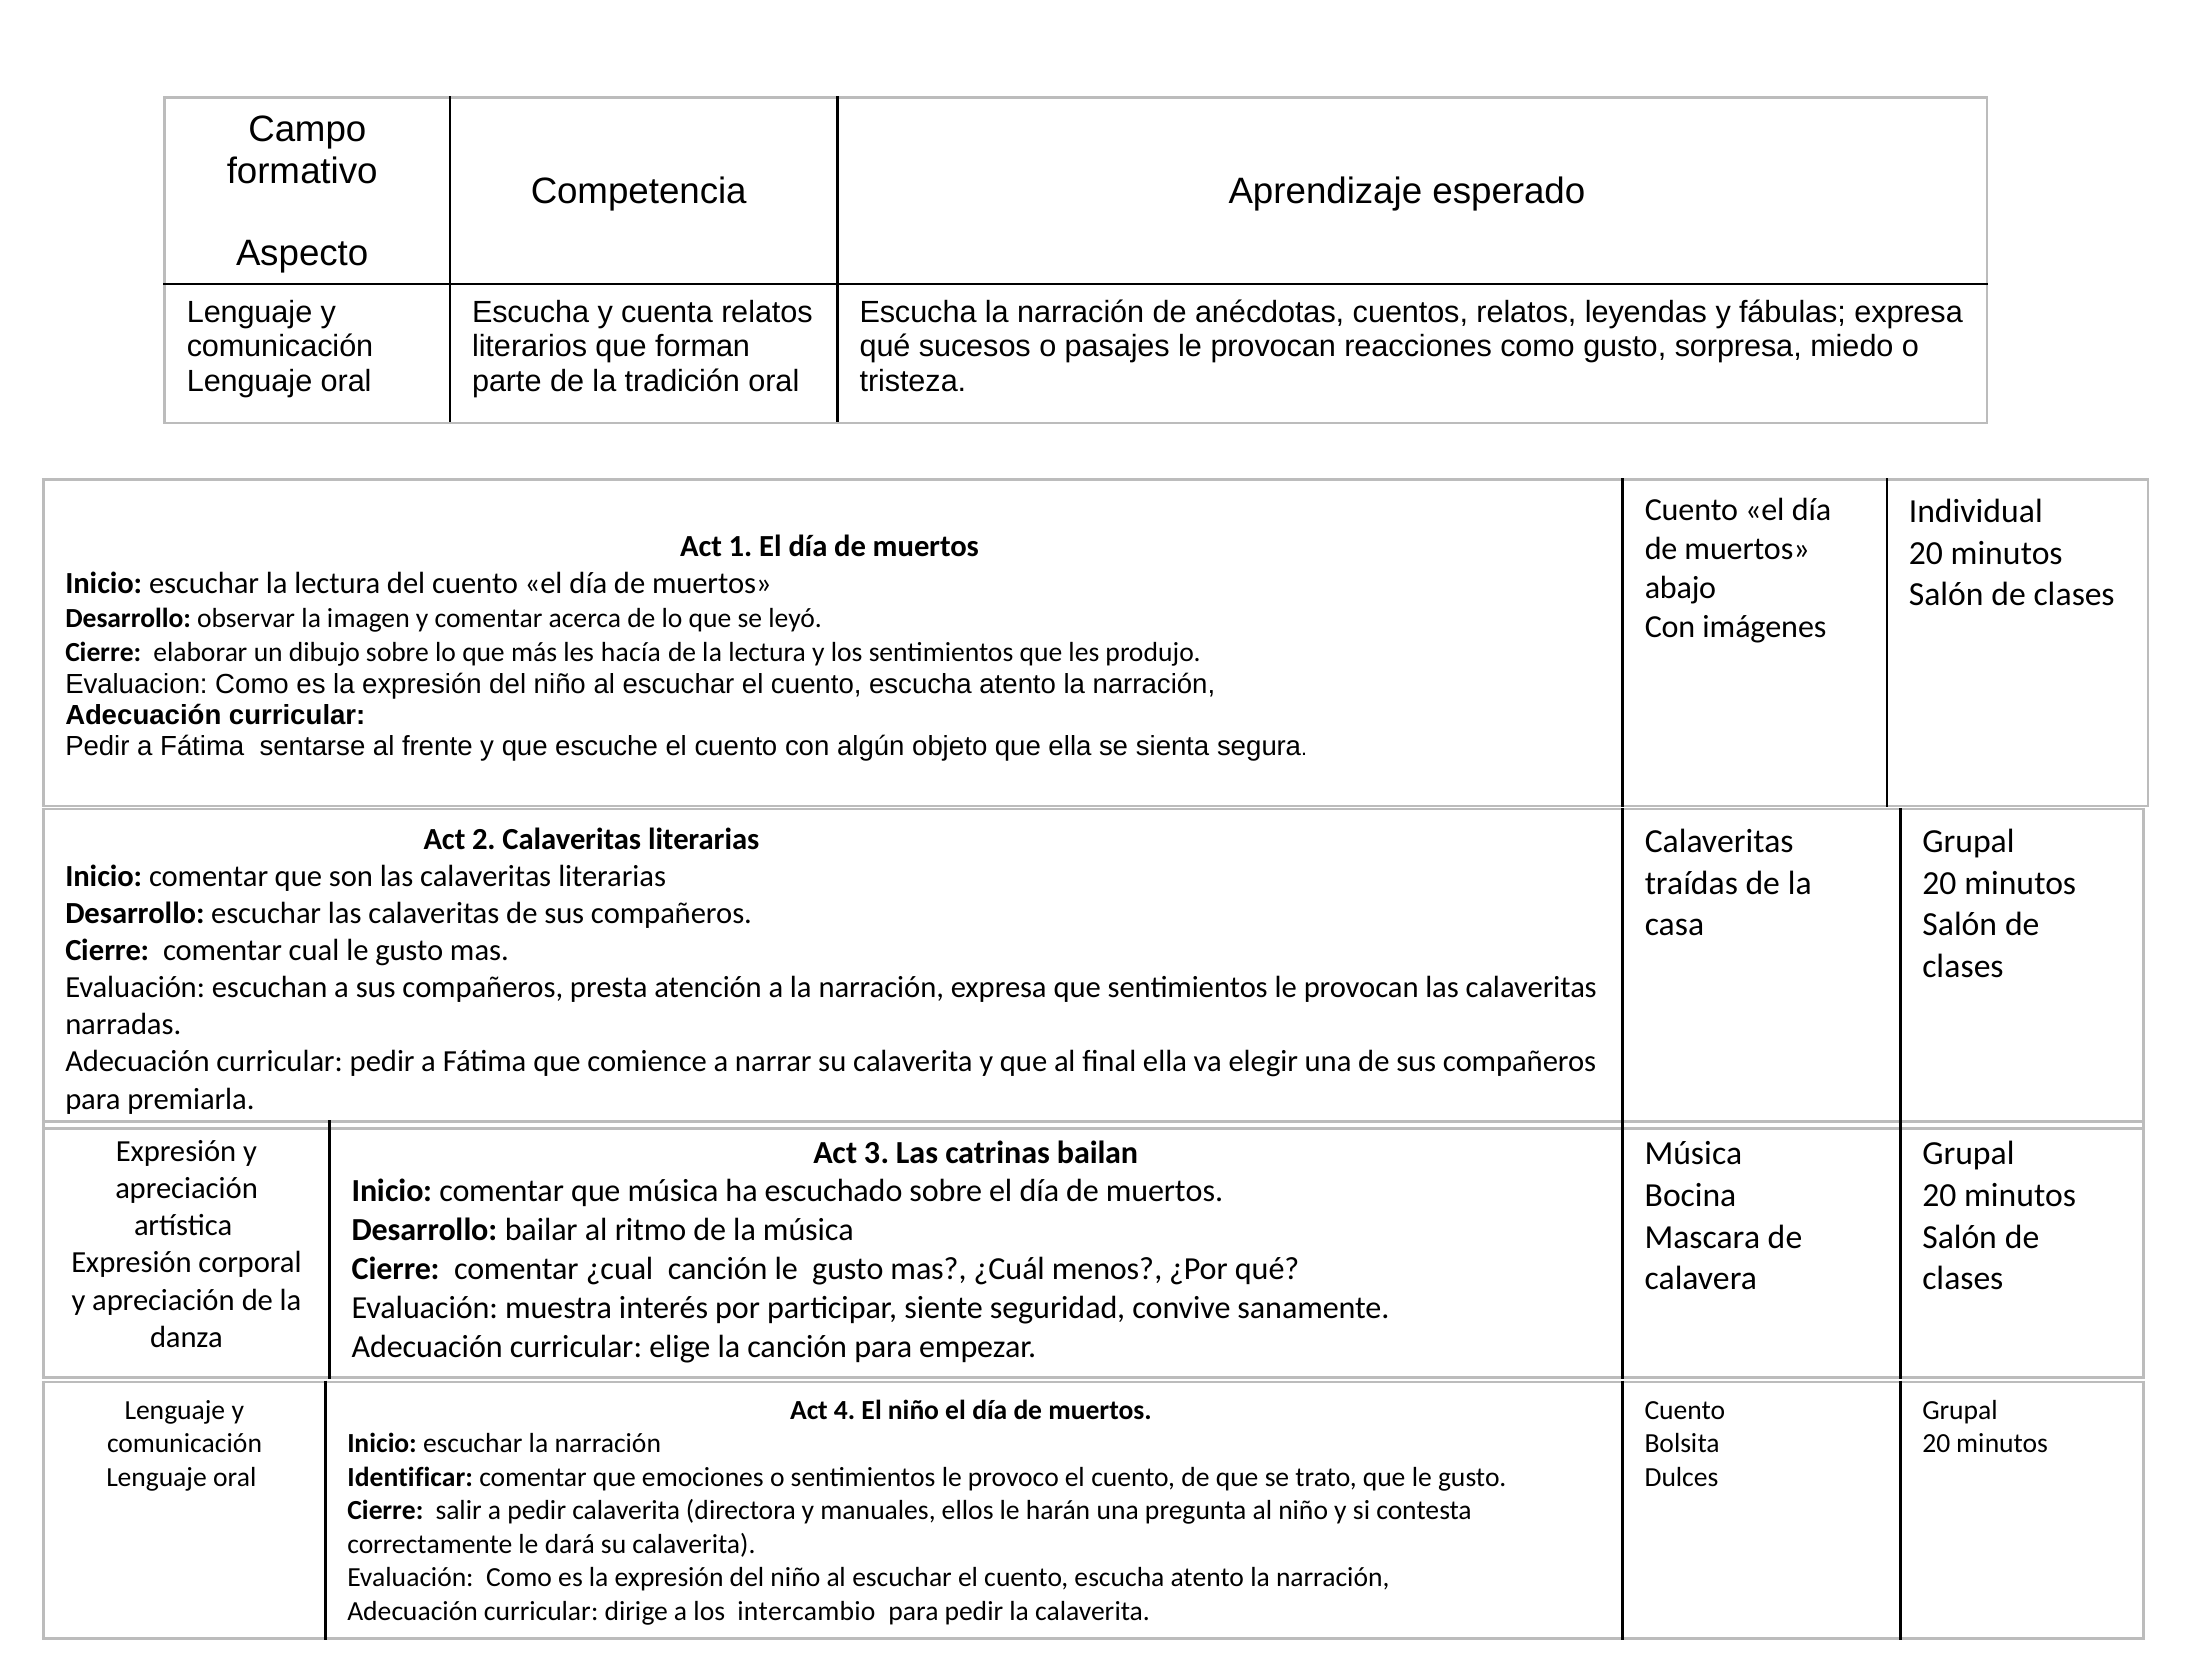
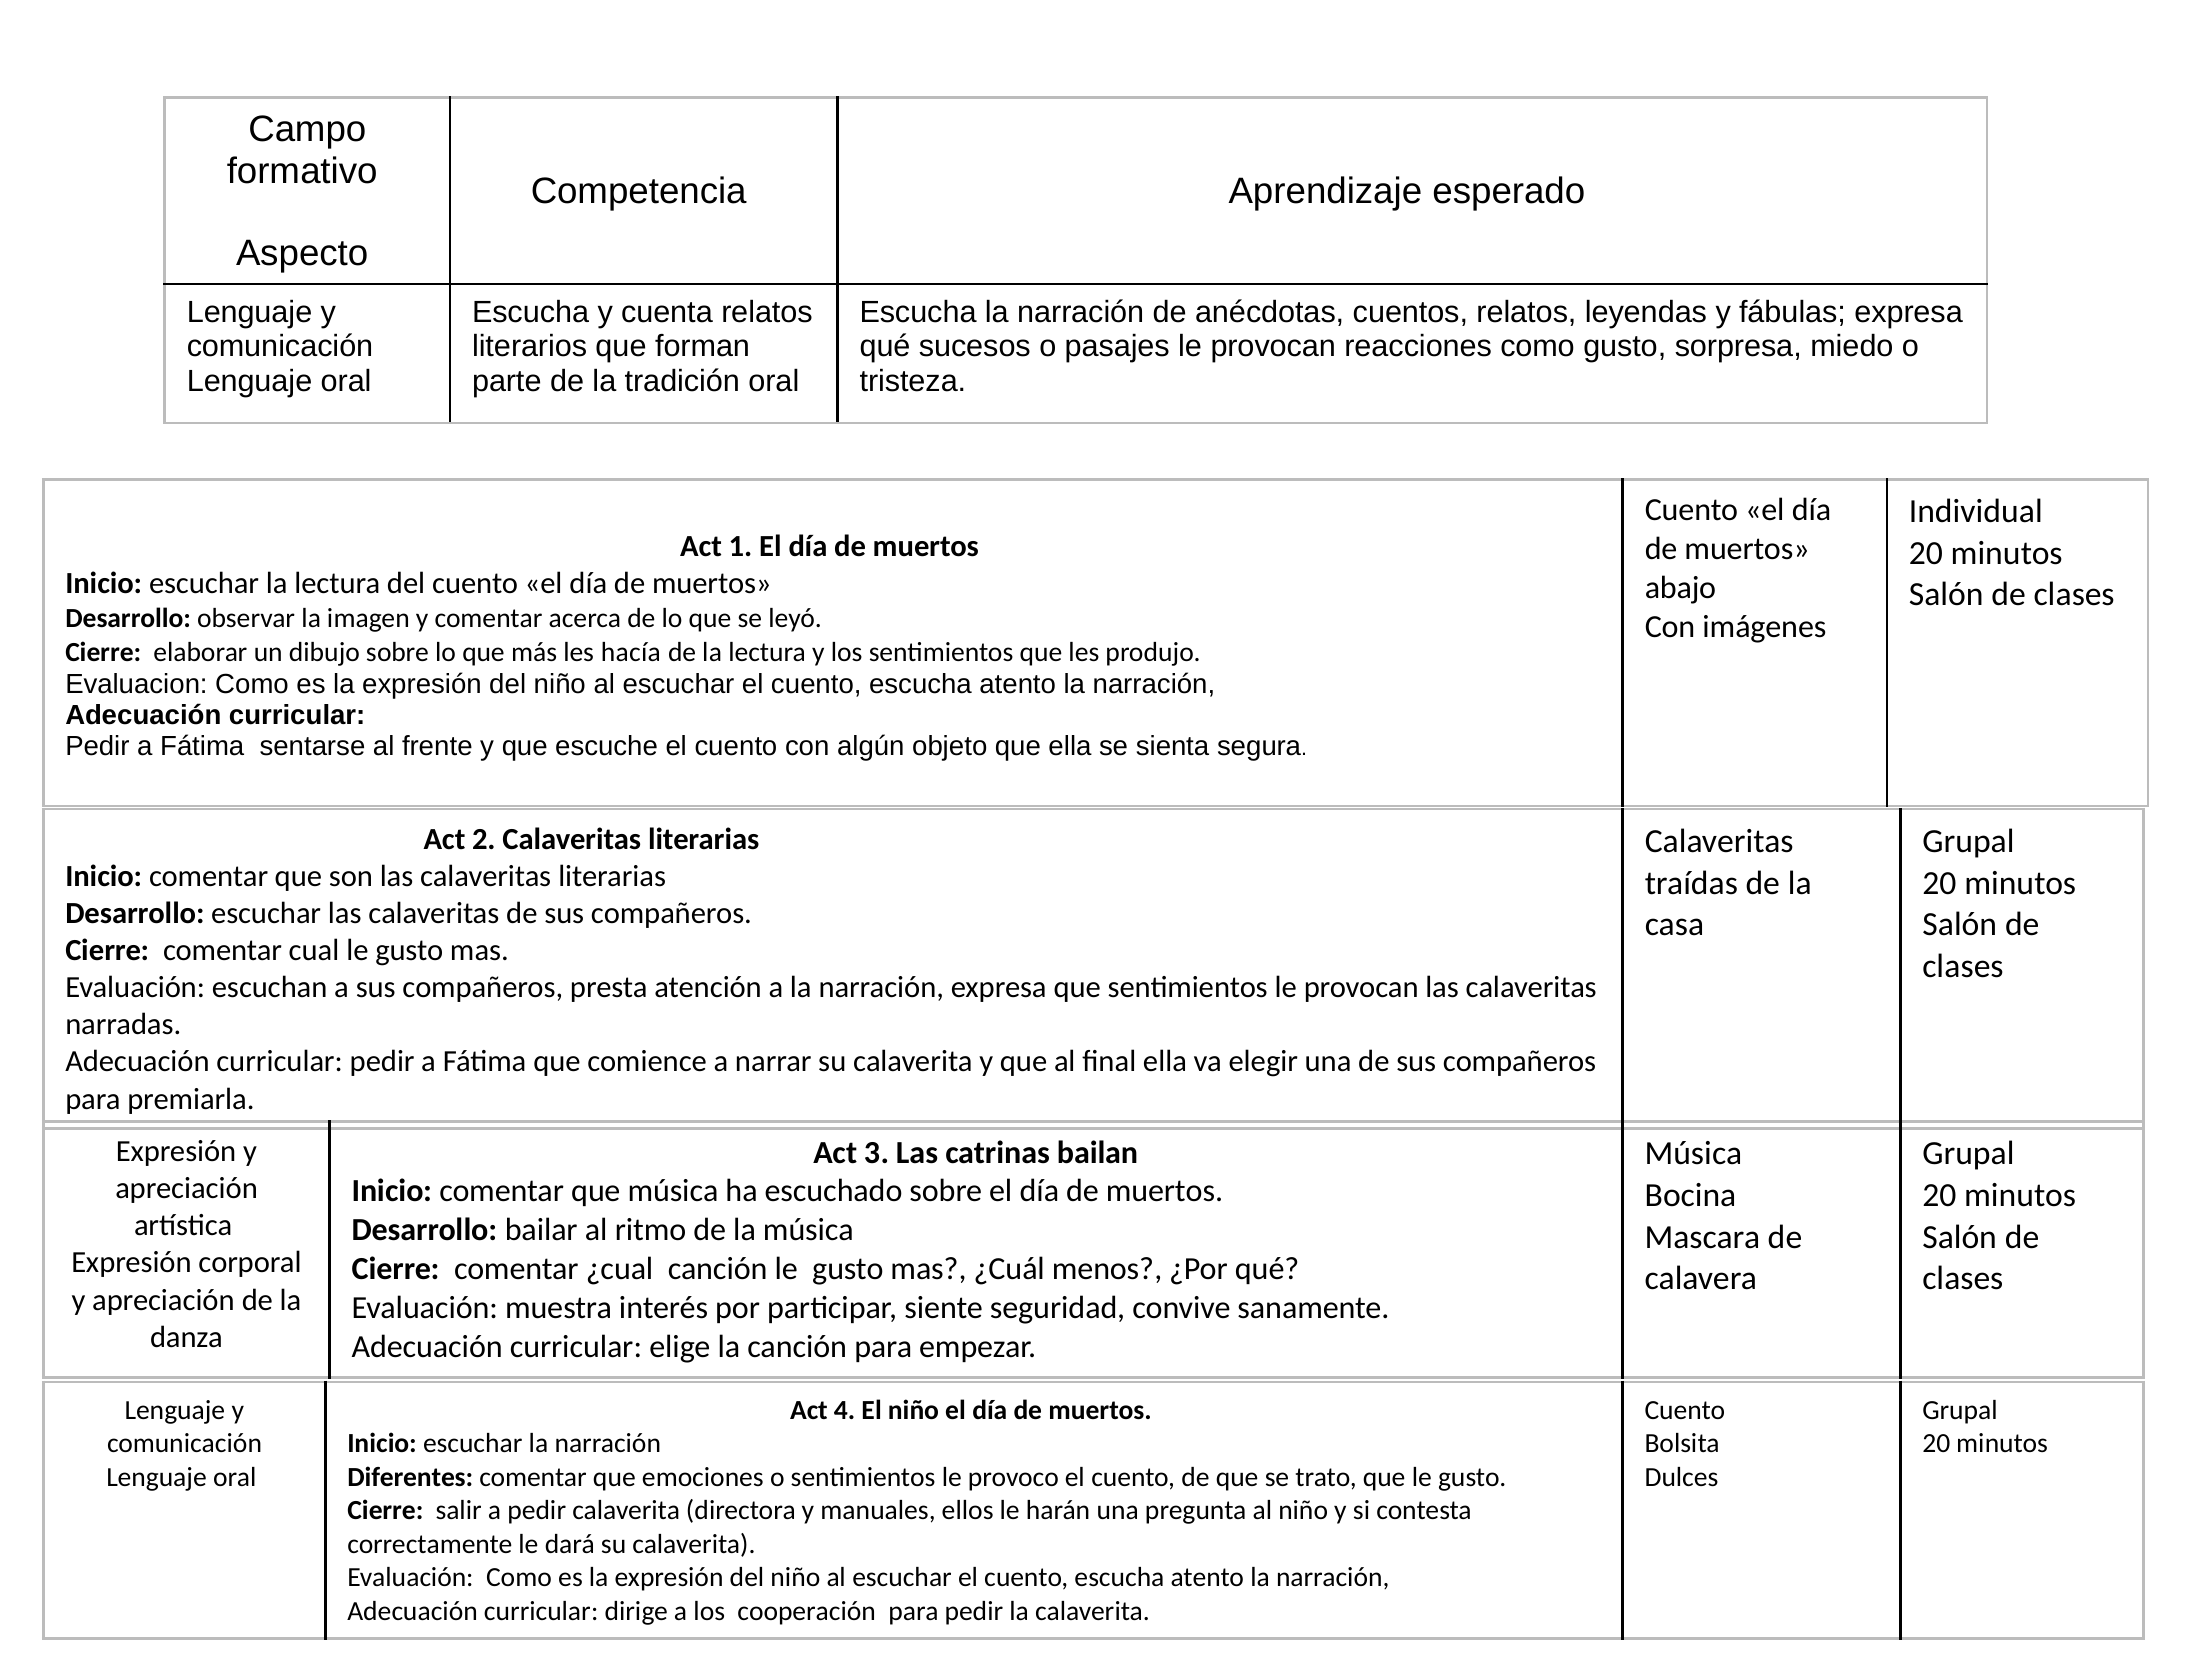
Identificar: Identificar -> Diferentes (410, 1477)
intercambio: intercambio -> cooperación (807, 1611)
